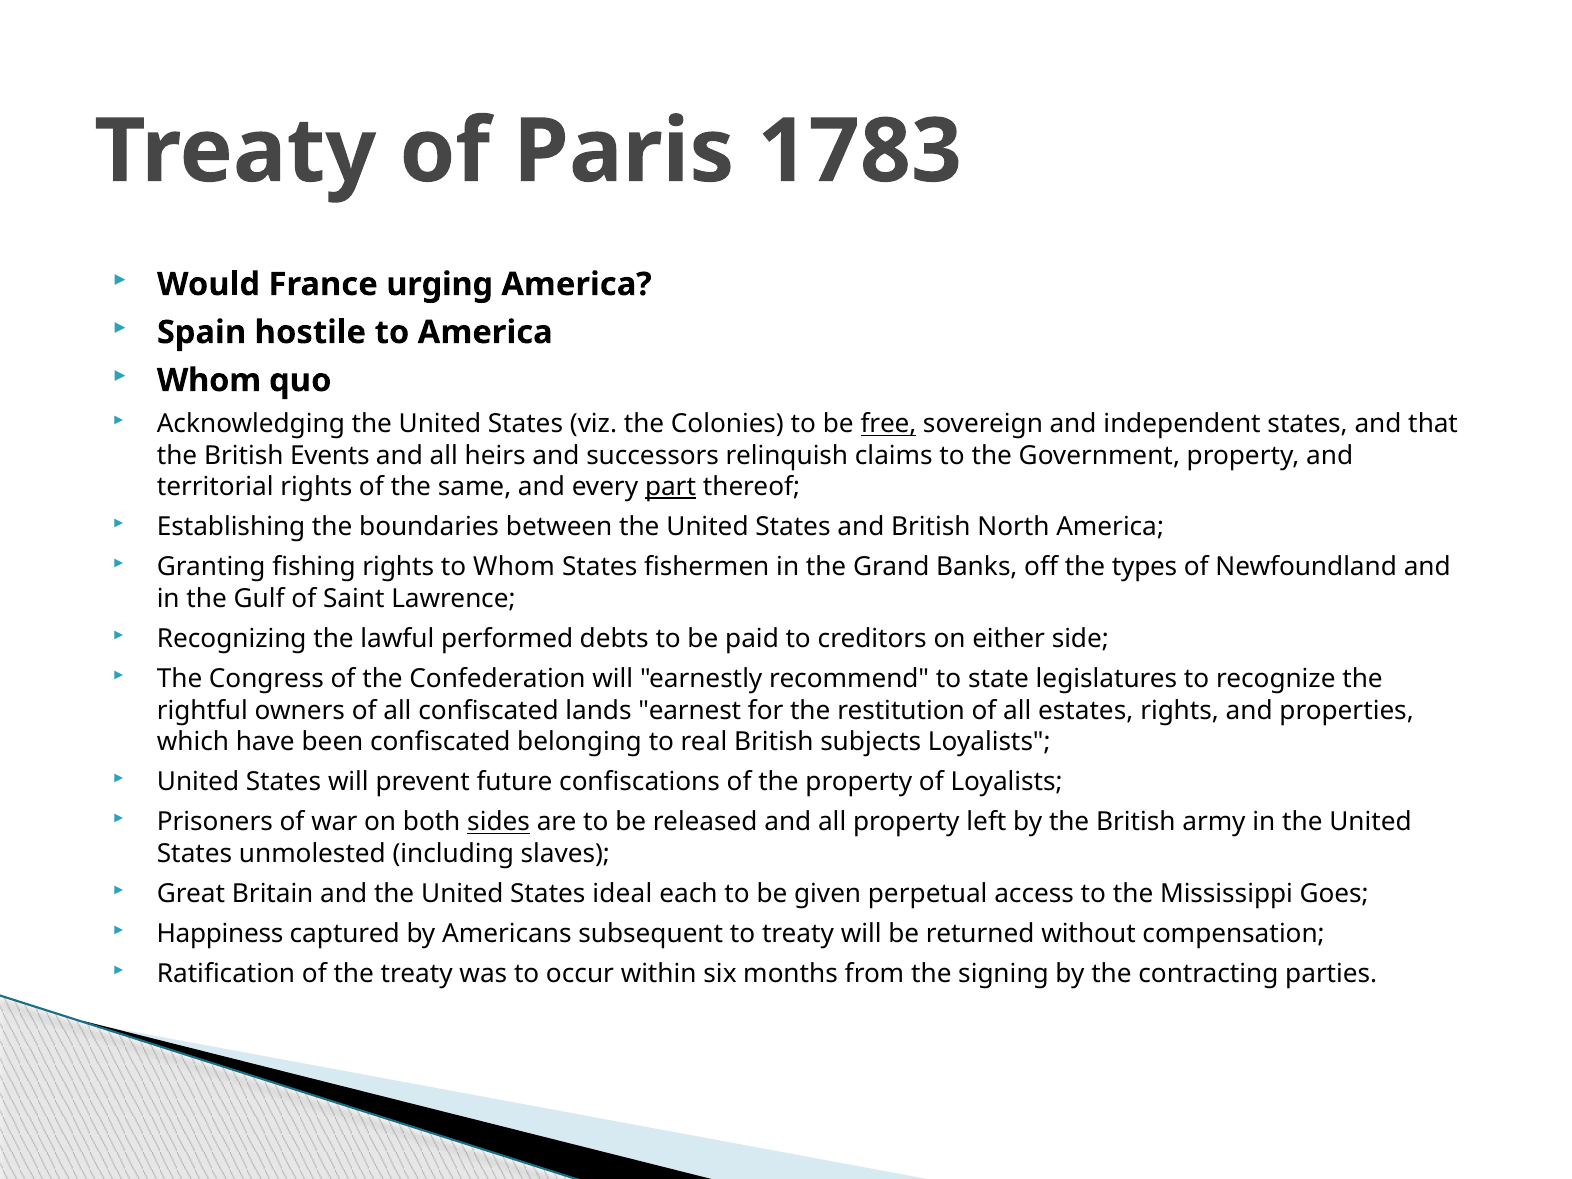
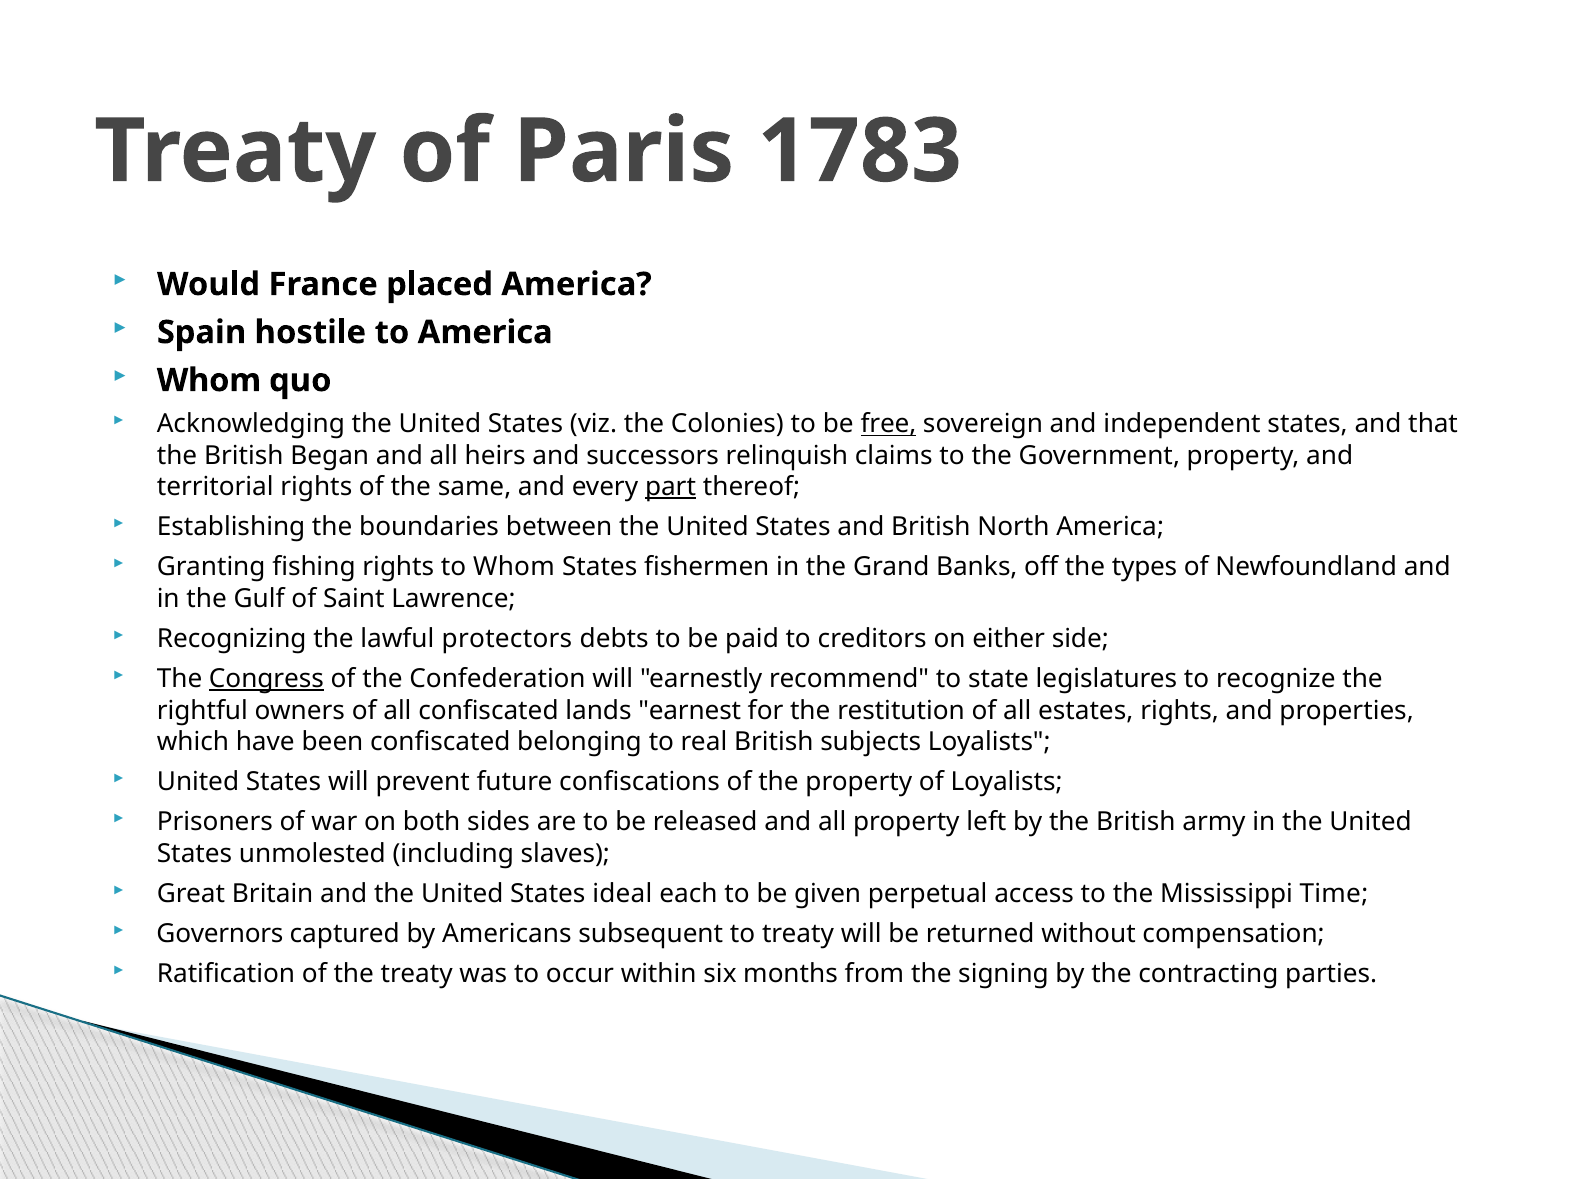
urging: urging -> placed (440, 284)
Events: Events -> Began (330, 455)
performed: performed -> protectors (507, 639)
Congress underline: none -> present (266, 679)
sides underline: present -> none (499, 822)
Goes: Goes -> Time (1334, 894)
Happiness: Happiness -> Governors (220, 934)
